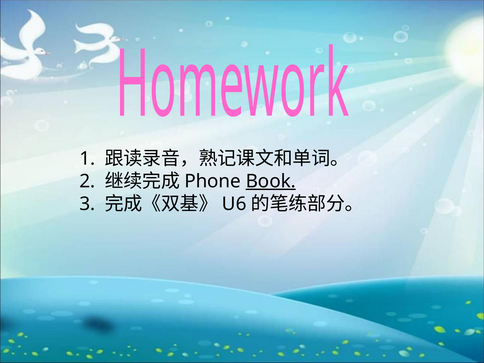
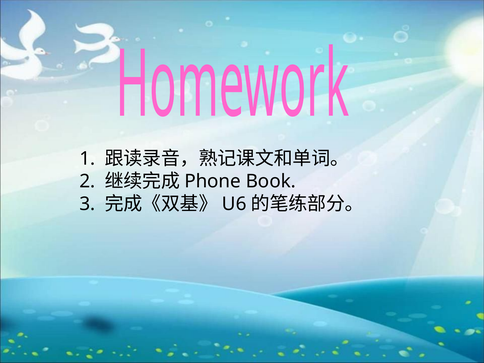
Book underline: present -> none (271, 181)
